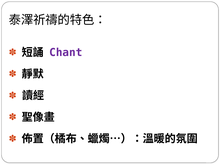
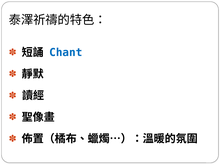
Chant colour: purple -> blue (66, 53)
